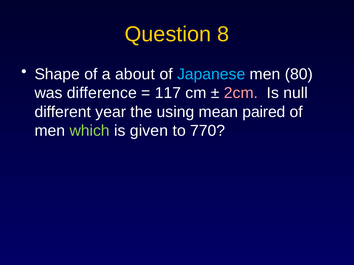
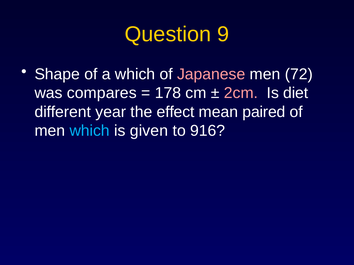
8: 8 -> 9 (223, 34)
a about: about -> which (135, 74)
Japanese colour: light blue -> pink (211, 74)
80: 80 -> 72 (299, 74)
difference: difference -> compares (102, 93)
117: 117 -> 178 (168, 93)
null: null -> diet (296, 93)
using: using -> effect (176, 112)
which colour: light green -> light blue (90, 131)
770: 770 -> 916 (208, 131)
